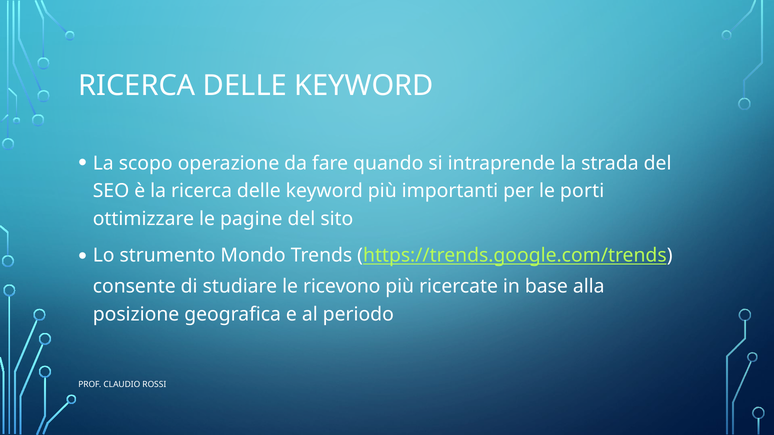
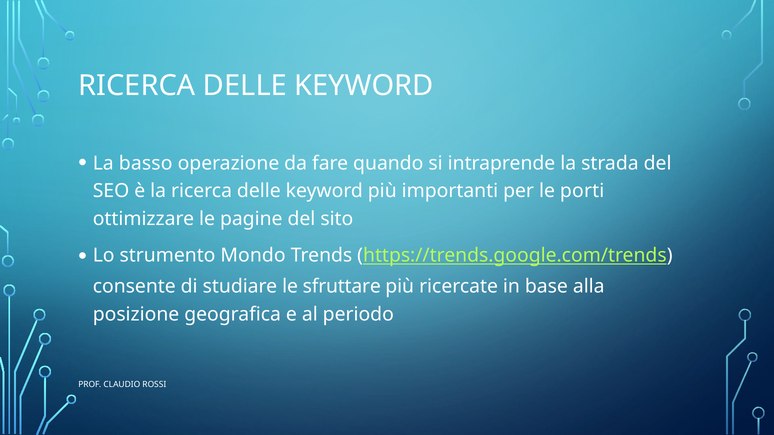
scopo: scopo -> basso (146, 163)
ricevono: ricevono -> sfruttare (342, 287)
